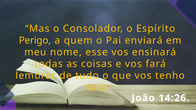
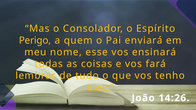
todo: todo -> esse (101, 87)
